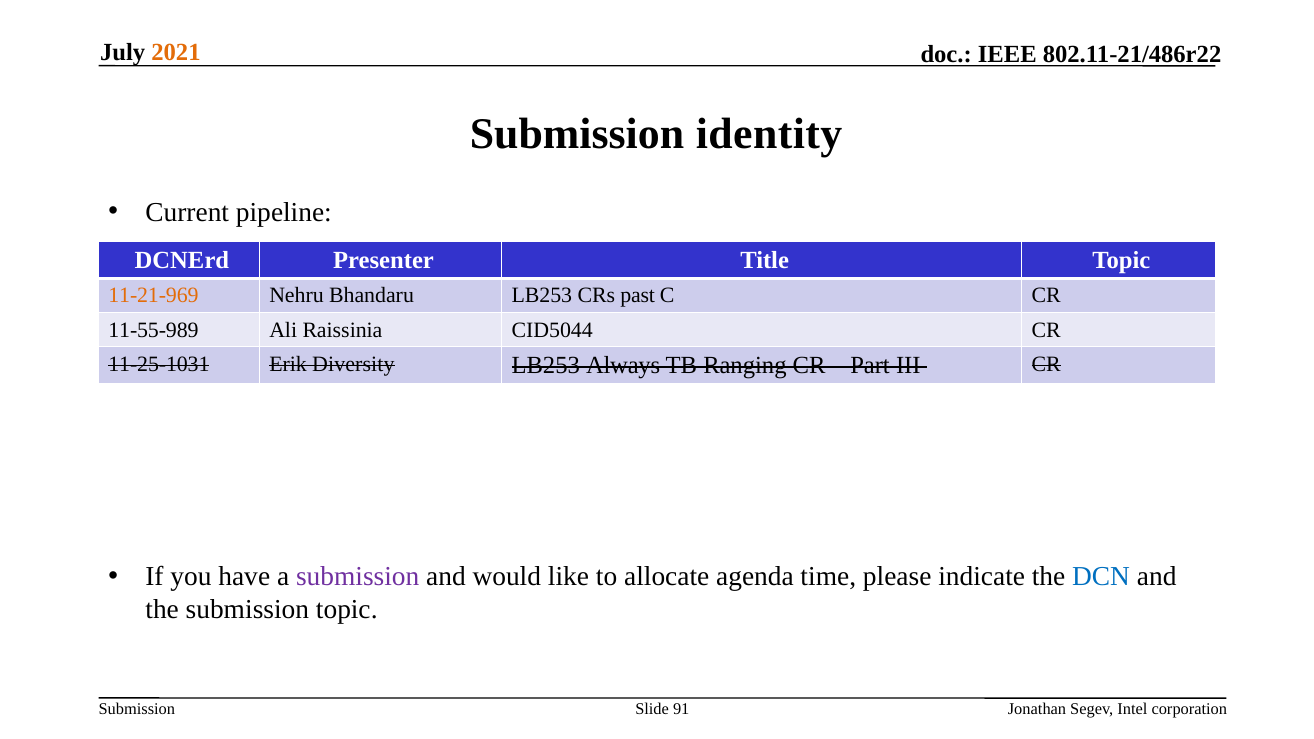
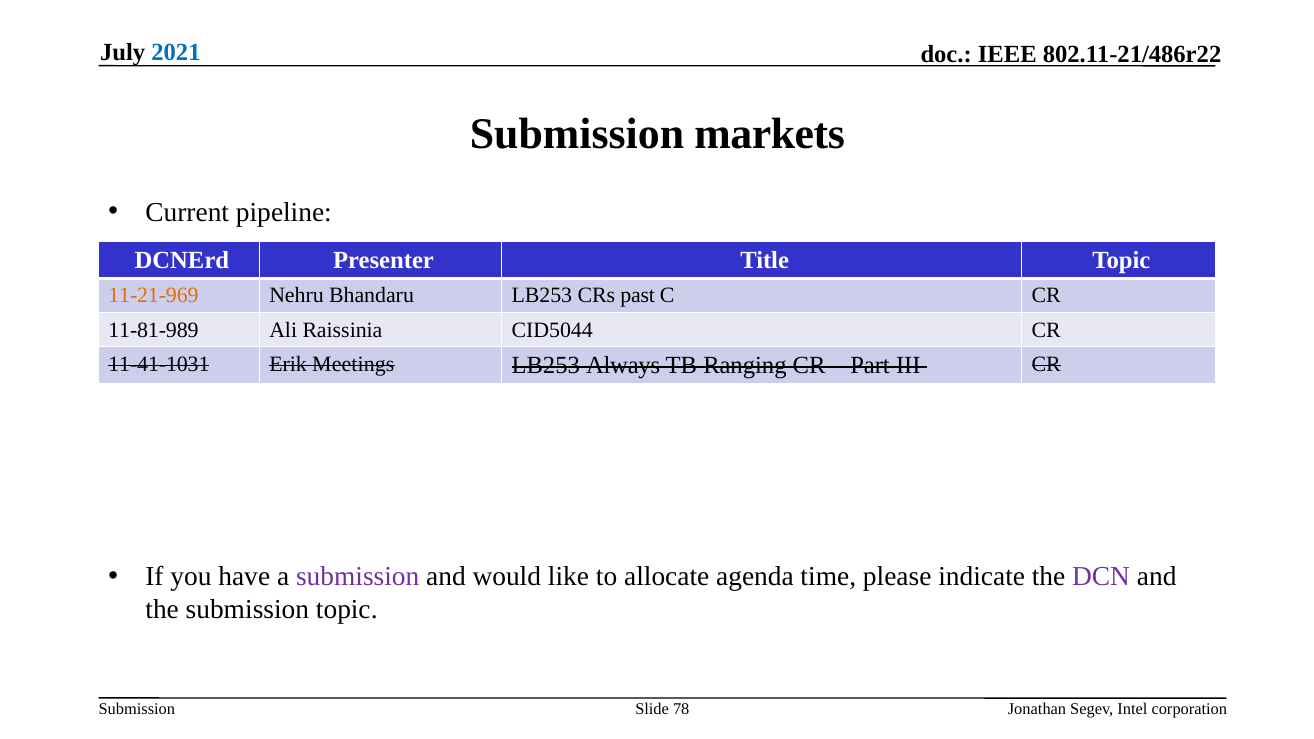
2021 colour: orange -> blue (176, 52)
identity: identity -> markets (770, 134)
11-55-989: 11-55-989 -> 11-81-989 (153, 330)
11-25-1031: 11-25-1031 -> 11-41-1031 (159, 364)
Diversity: Diversity -> Meetings (353, 364)
DCN colour: blue -> purple (1101, 577)
91: 91 -> 78 (681, 709)
